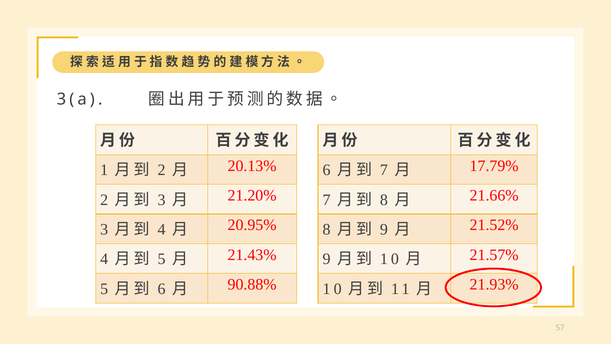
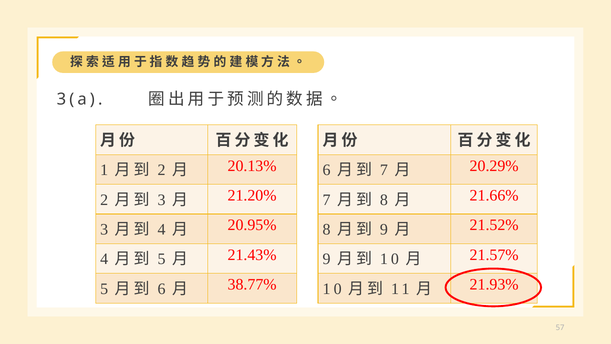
17.79%: 17.79% -> 20.29% (494, 166)
90.88%: 90.88% -> 38.77% (252, 284)
